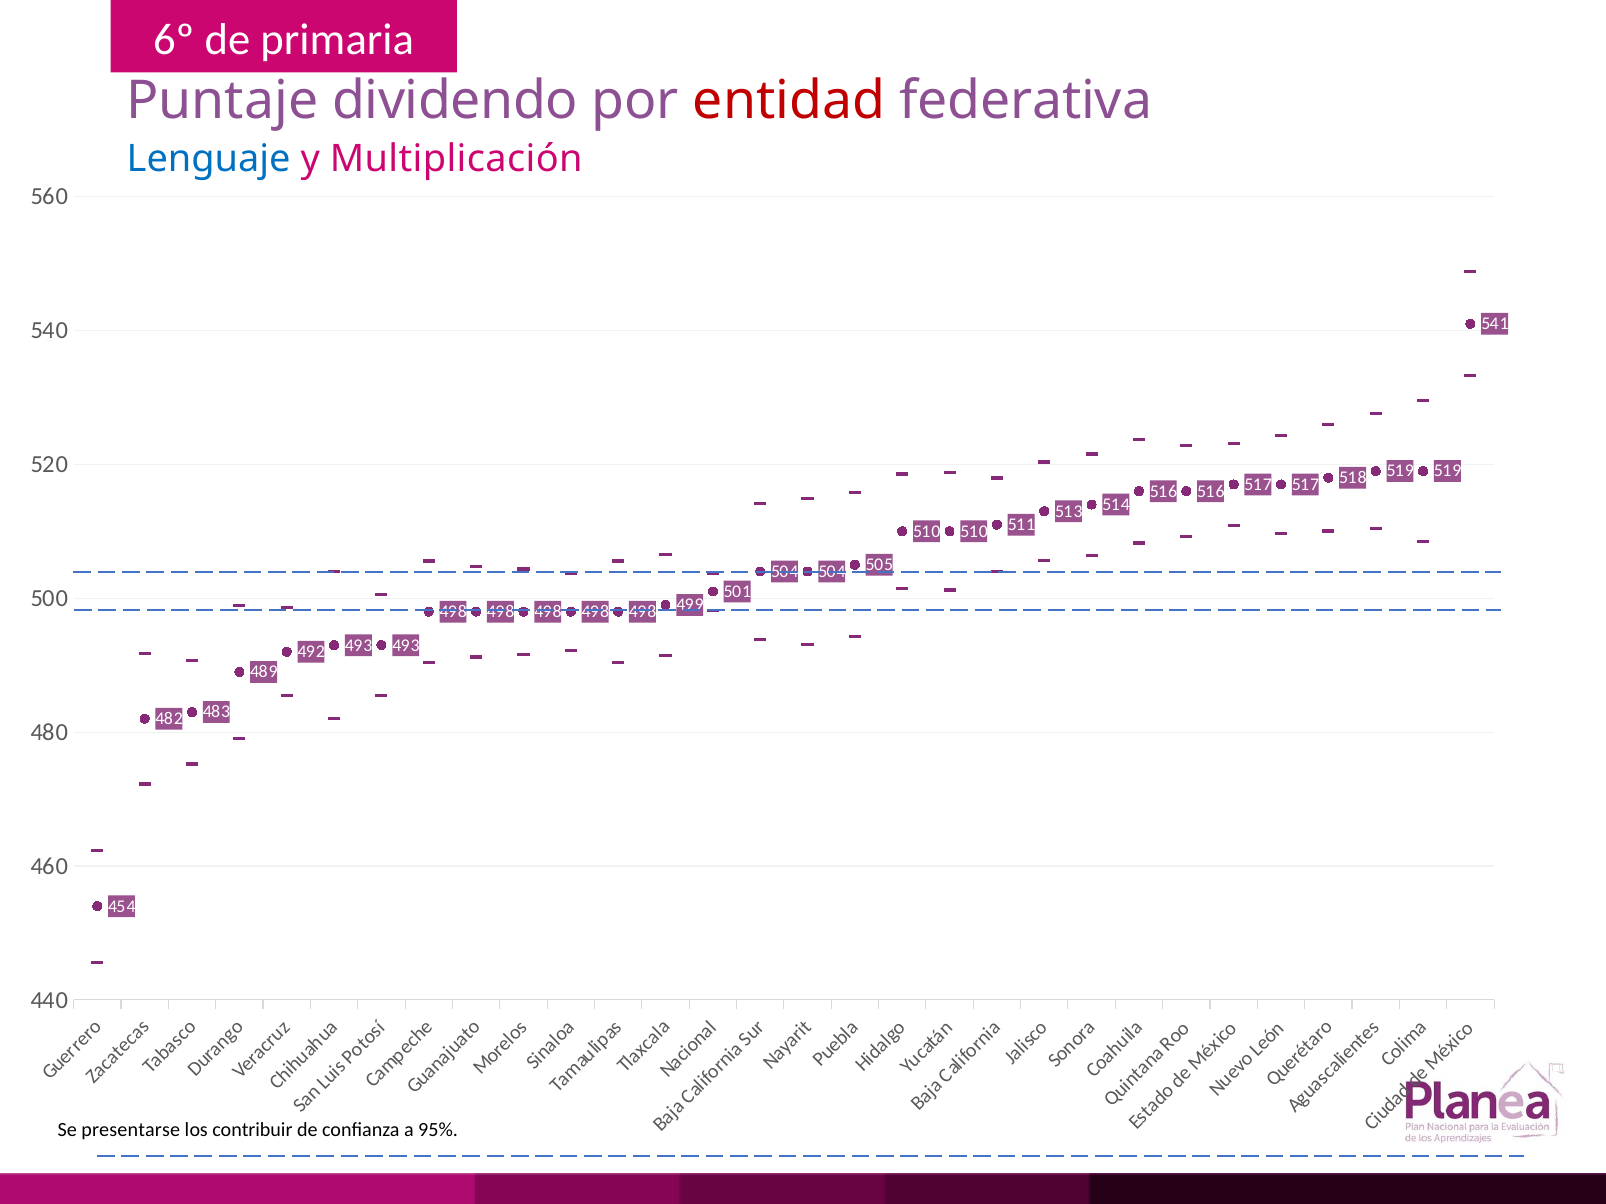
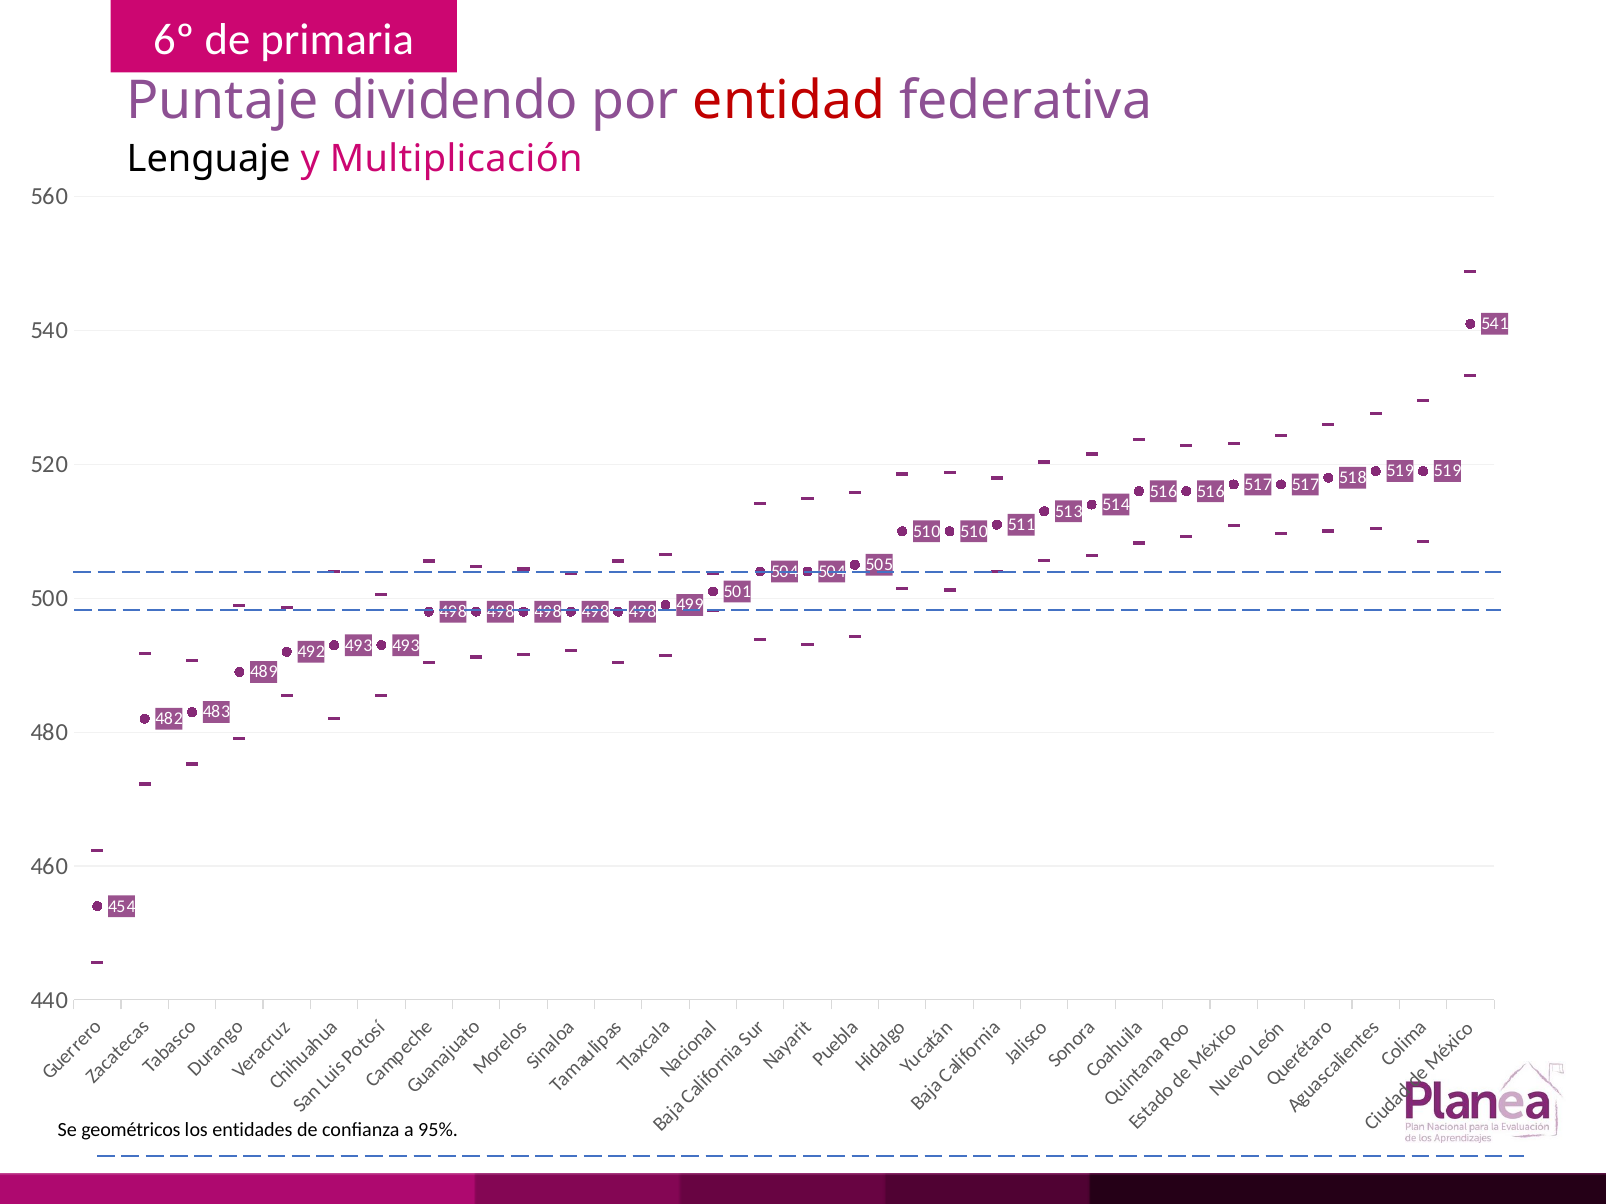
Lenguaje colour: blue -> black (209, 159)
presentarse: presentarse -> geométricos (131, 1131)
contribuir: contribuir -> entidades (252, 1131)
